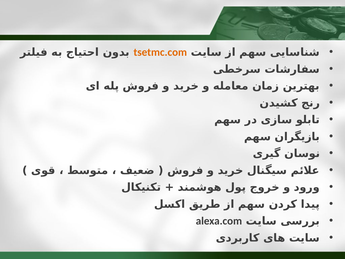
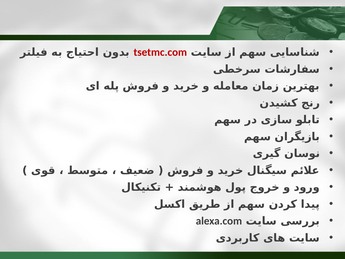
tsetmc.com colour: orange -> red (160, 52)
